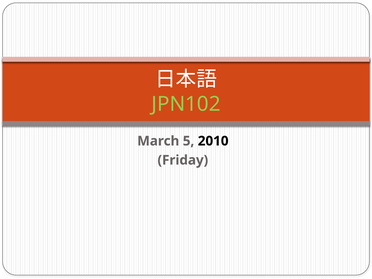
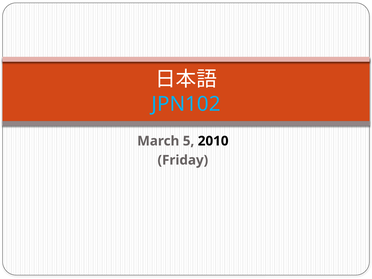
JPN102 colour: light green -> light blue (186, 104)
